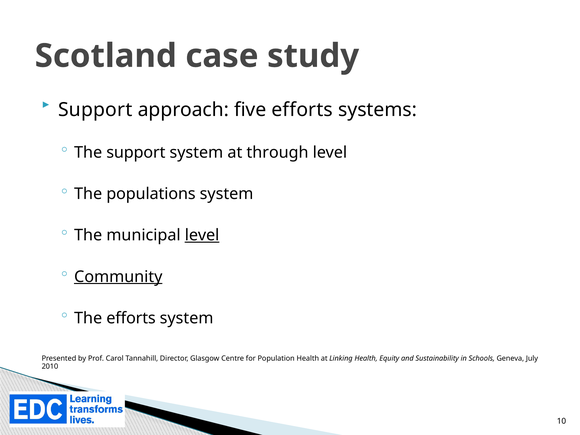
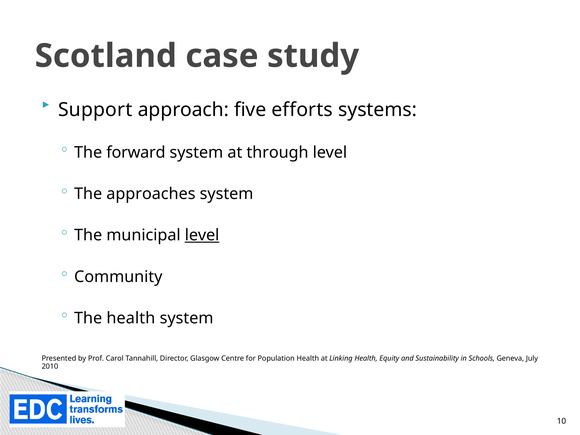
The support: support -> forward (136, 152)
populations: populations -> approaches (151, 194)
Community underline: present -> none (118, 277)
The efforts: efforts -> health (131, 318)
